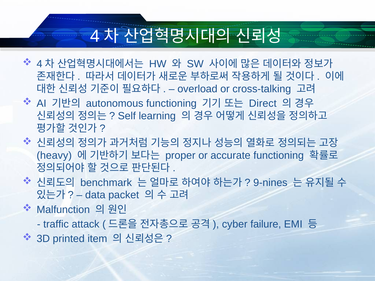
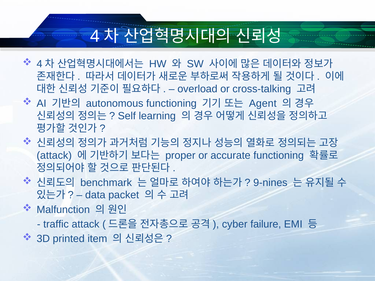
Direct: Direct -> Agent (263, 104)
heavy: heavy -> attack (54, 156)
